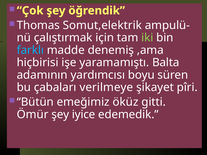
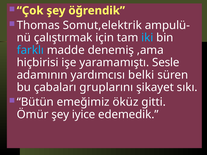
iki colour: light green -> light blue (147, 38)
Balta: Balta -> Sesle (166, 63)
boyu: boyu -> belki (141, 75)
verilmeye: verilmeye -> gruplarını (106, 87)
pîri: pîri -> sıkı (187, 87)
